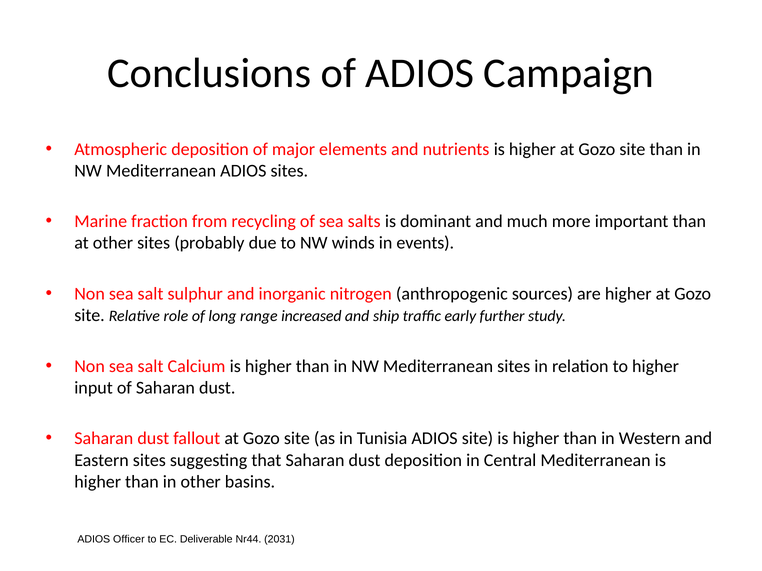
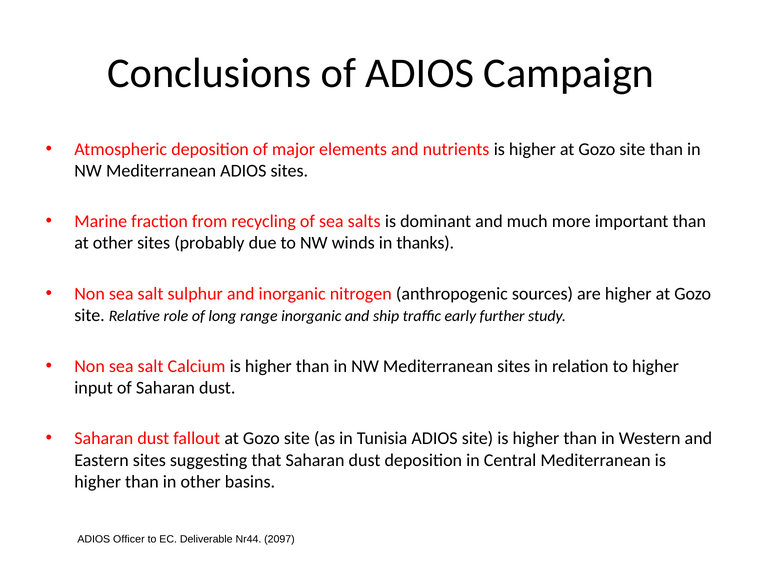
events: events -> thanks (425, 243)
range increased: increased -> inorganic (311, 316)
2031: 2031 -> 2097 (279, 540)
